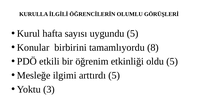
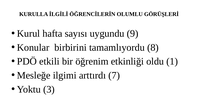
uygundu 5: 5 -> 9 (133, 33)
oldu 5: 5 -> 1 (172, 61)
arttırdı 5: 5 -> 7 (114, 75)
